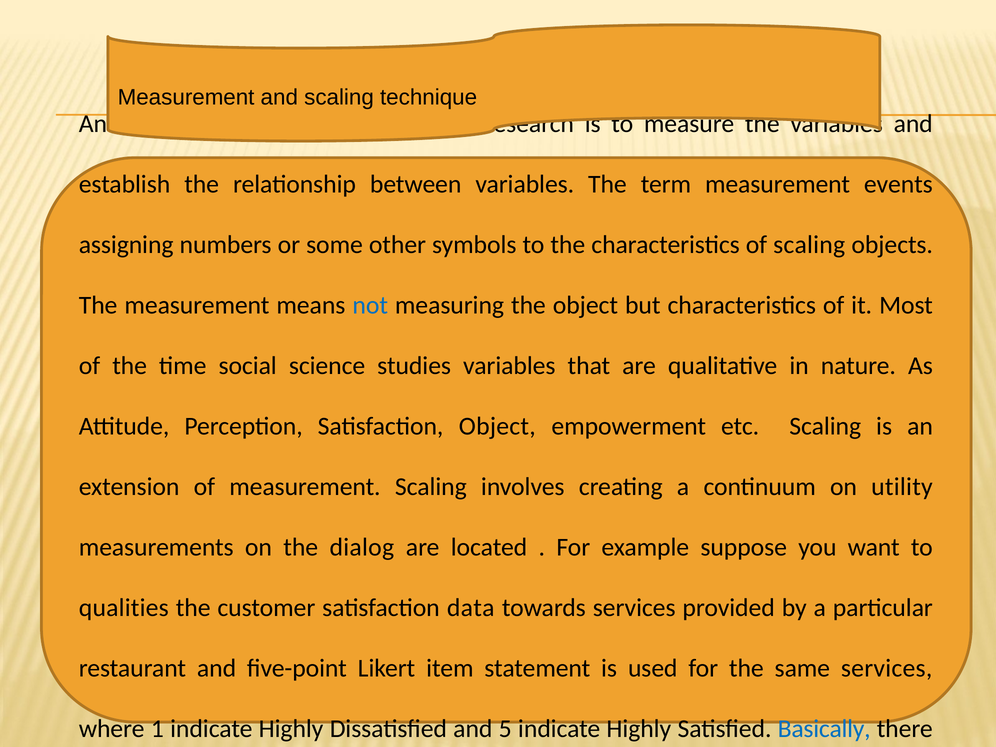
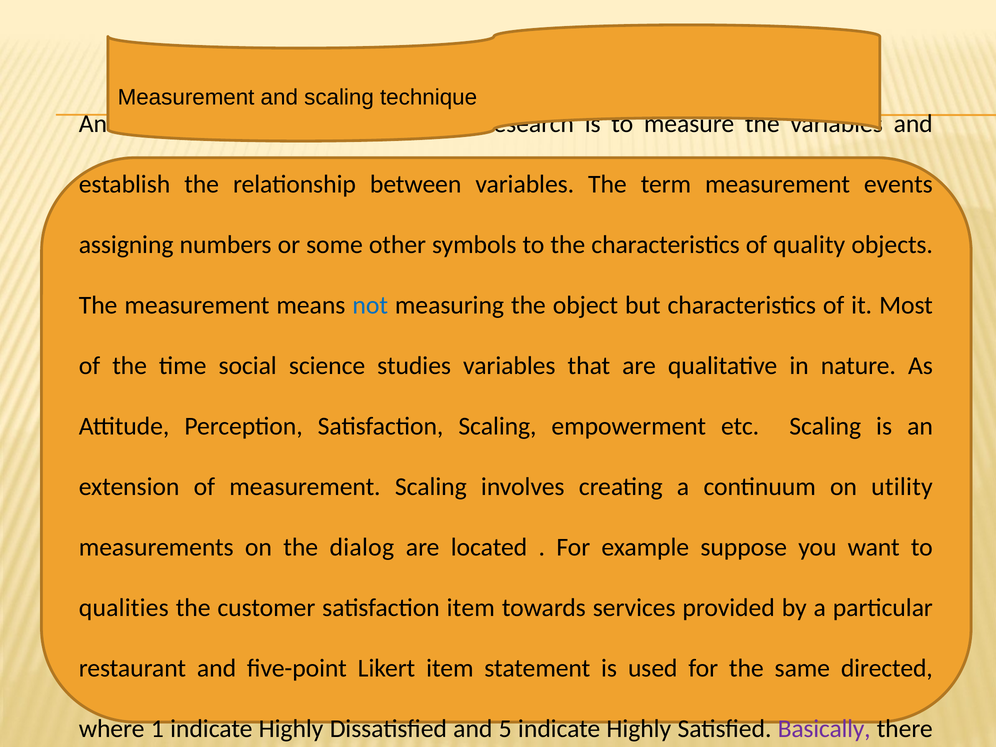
of scaling: scaling -> quality (809, 245)
Satisfaction Object: Object -> Scaling (497, 426)
satisfaction data: data -> item (471, 608)
same services: services -> directed (887, 668)
Basically colour: blue -> purple (824, 729)
